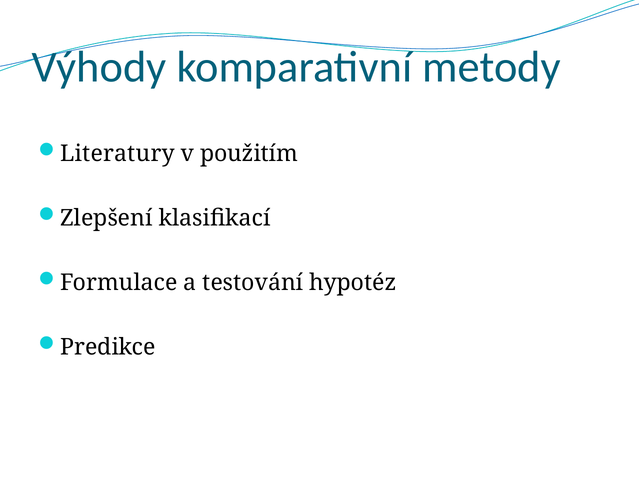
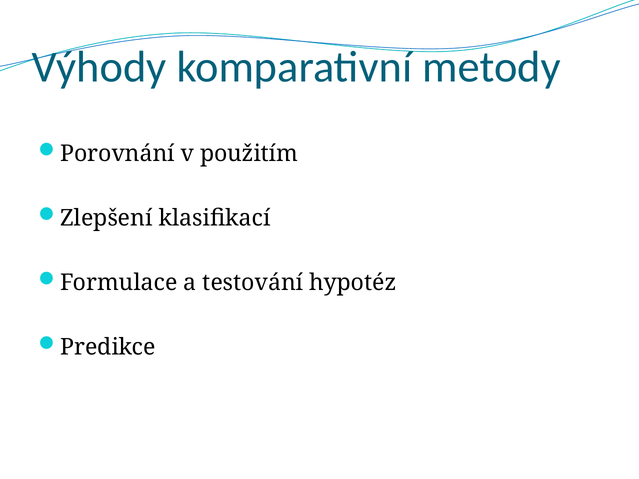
Literatury: Literatury -> Porovnání (118, 154)
